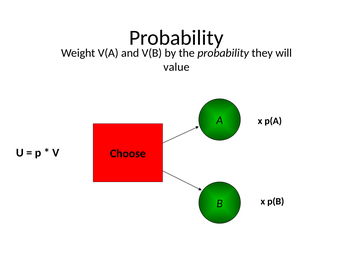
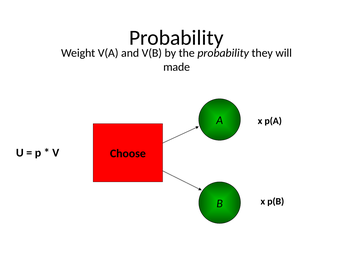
value: value -> made (177, 67)
